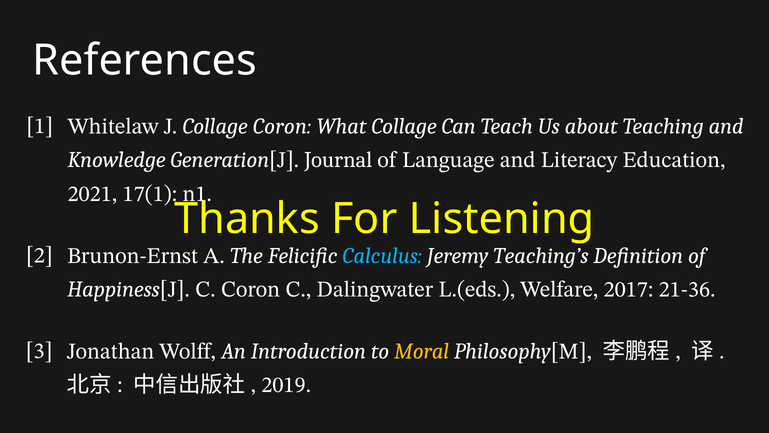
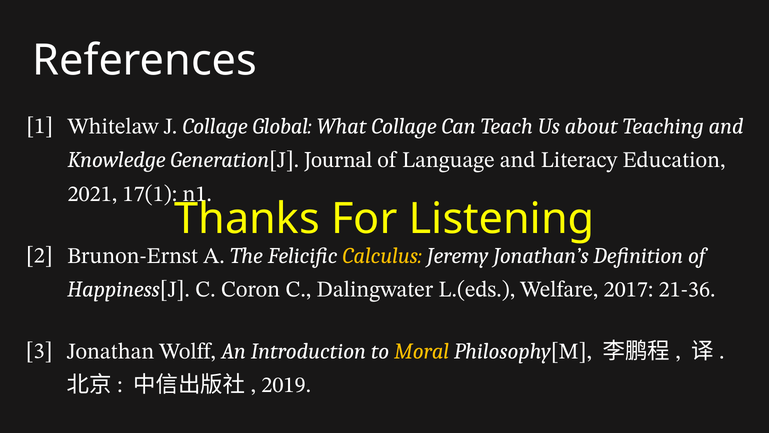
Collage Coron: Coron -> Global (282, 126)
Calculus colour: light blue -> yellow (382, 256)
Teaching’s: Teaching’s -> Jonathan’s (541, 256)
